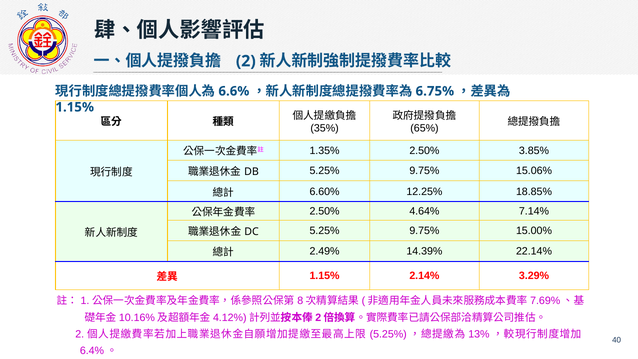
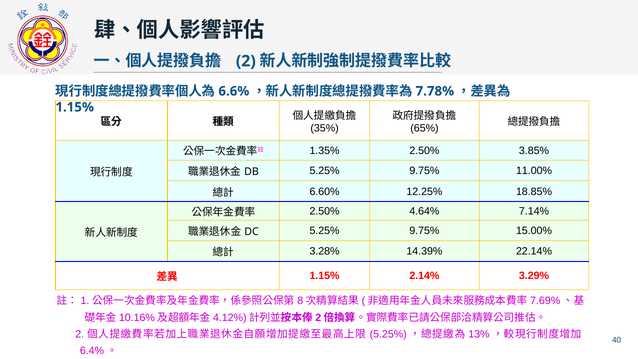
6.75%: 6.75% -> 7.78% (435, 91)
15.06%: 15.06% -> 11.00% (534, 171)
2.49%: 2.49% -> 3.28% (325, 251)
